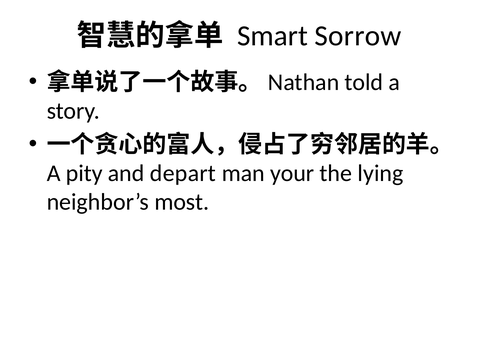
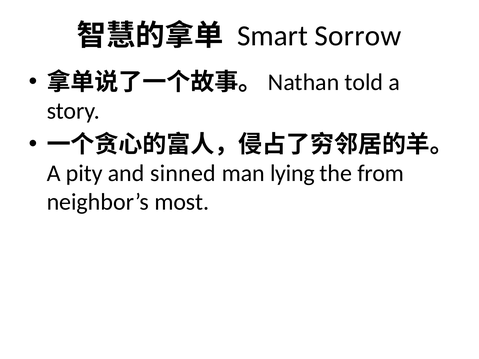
depart: depart -> sinned (183, 173)
your: your -> lying (292, 173)
lying: lying -> from (381, 173)
